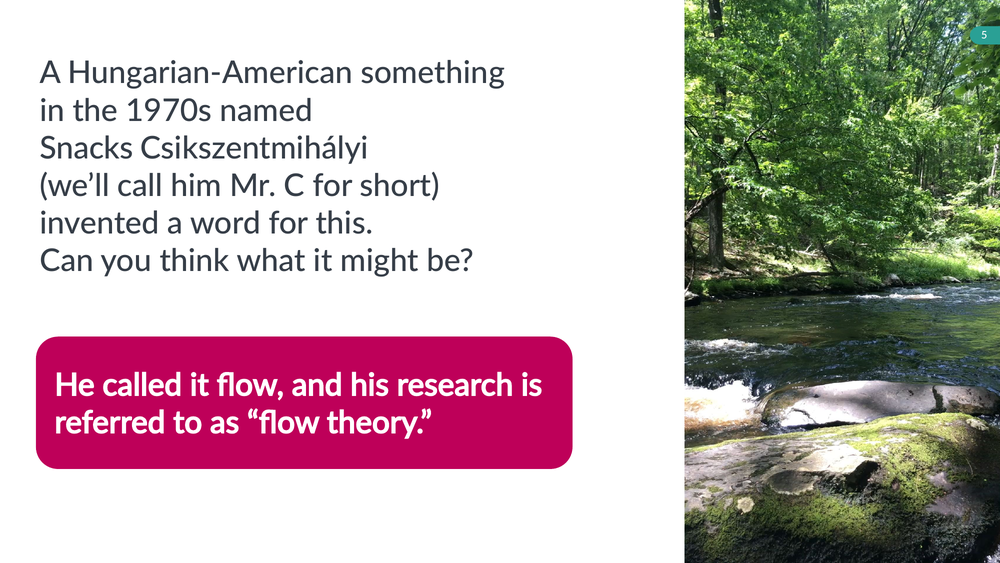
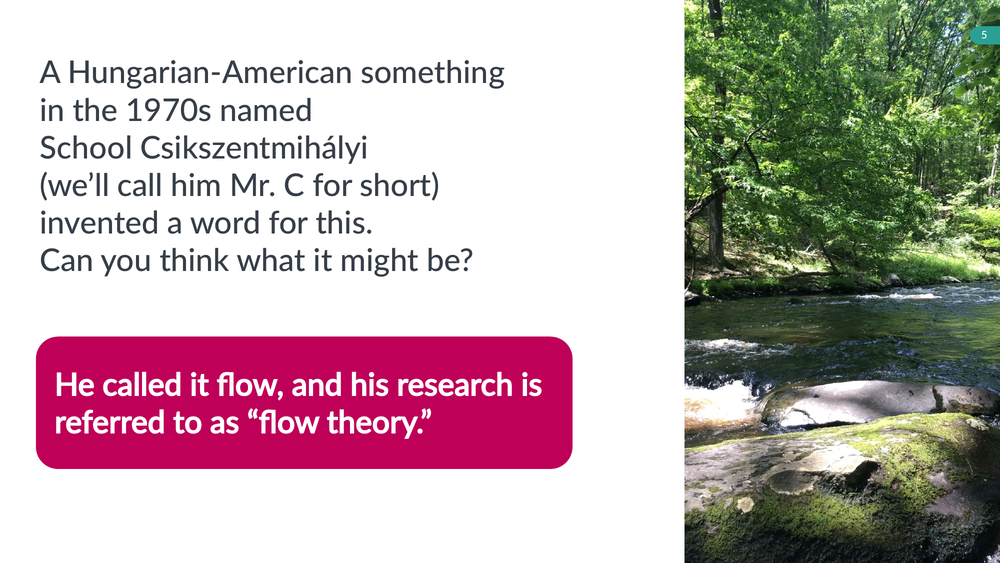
Snacks: Snacks -> School (86, 148)
